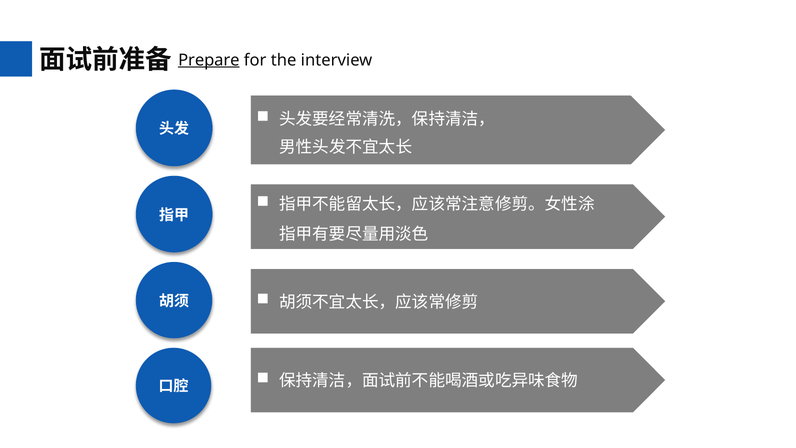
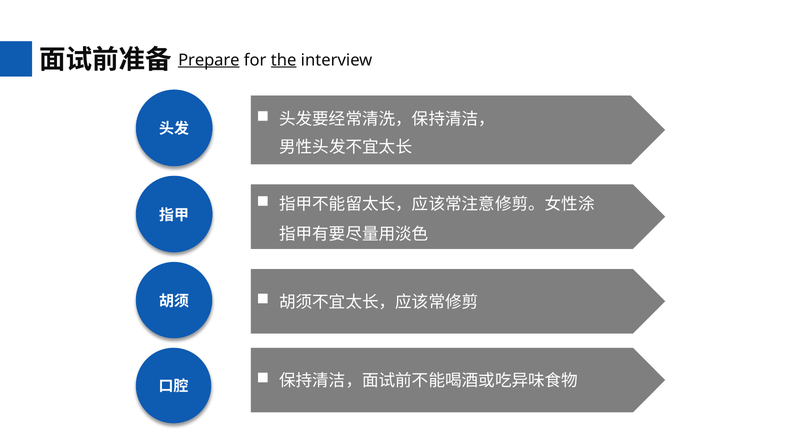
the underline: none -> present (284, 60)
